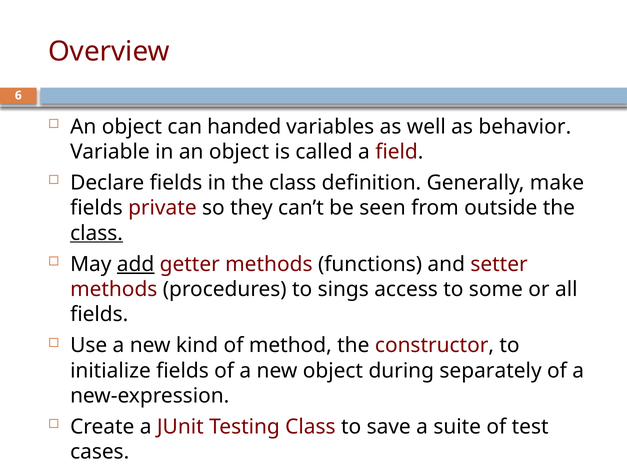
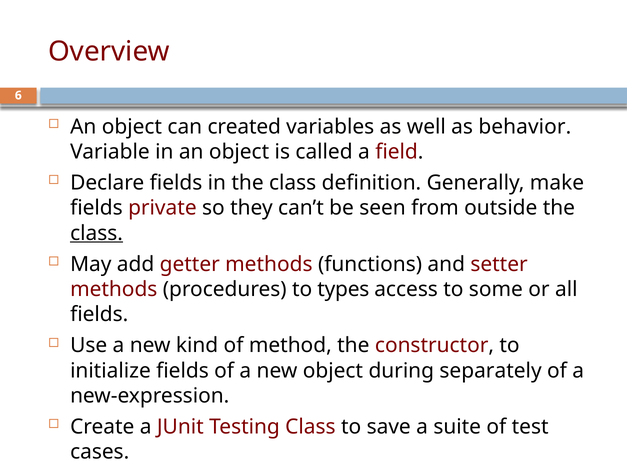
handed: handed -> created (244, 127)
add underline: present -> none (136, 264)
sings: sings -> types (343, 289)
